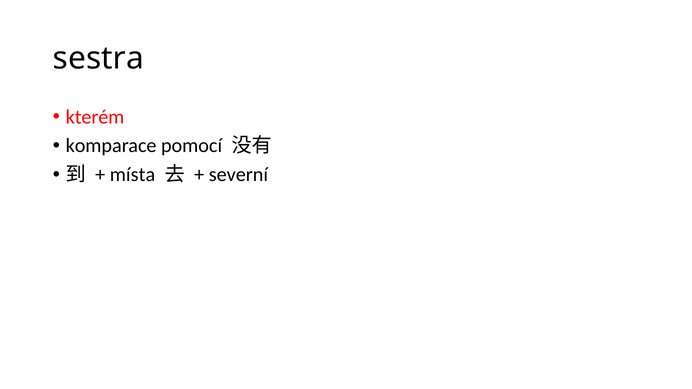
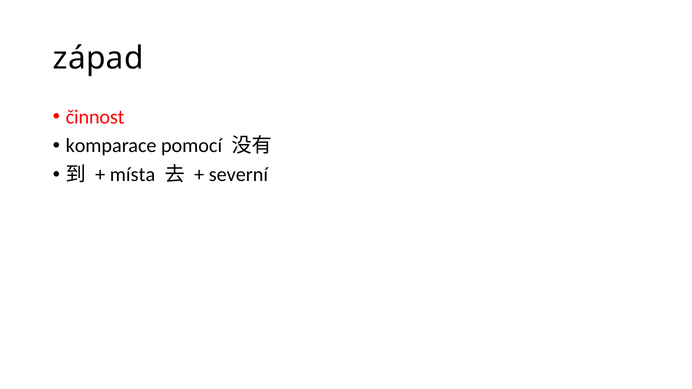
sestra: sestra -> západ (98, 58)
kterém: kterém -> činnost (95, 117)
